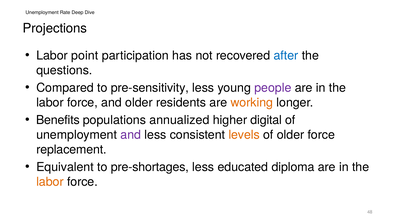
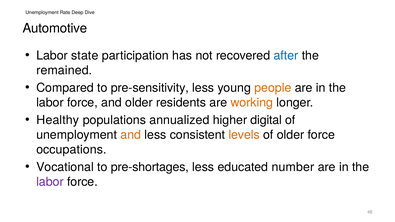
Projections: Projections -> Automotive (55, 28)
point: point -> state (85, 56)
questions: questions -> remained (64, 70)
people colour: purple -> orange (273, 88)
Benefits: Benefits -> Healthy (58, 120)
and colour: purple -> orange (131, 135)
replacement: replacement -> occupations (71, 150)
Equivalent: Equivalent -> Vocational (65, 167)
diploma: diploma -> number (293, 167)
labor colour: orange -> purple (50, 182)
